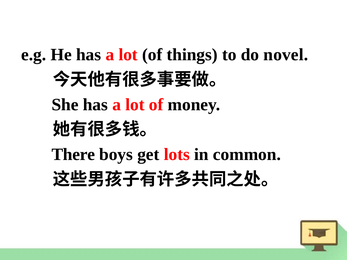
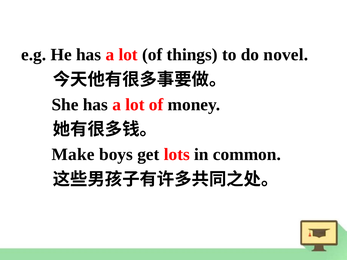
There: There -> Make (73, 155)
